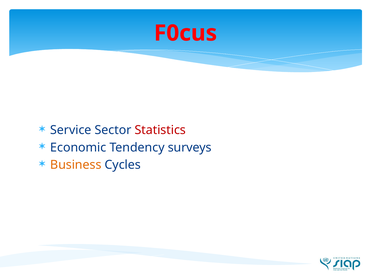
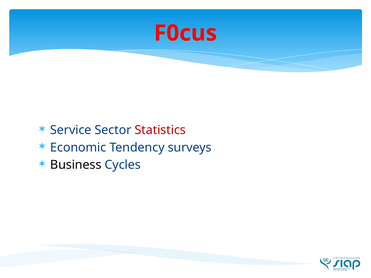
Business colour: orange -> black (76, 165)
